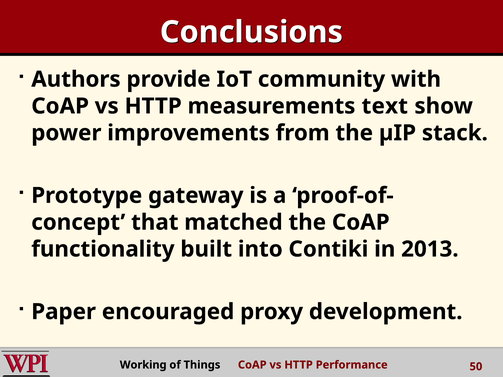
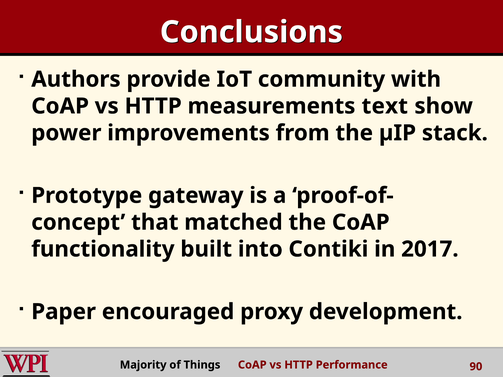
2013: 2013 -> 2017 (430, 249)
Working: Working -> Majority (143, 365)
50: 50 -> 90 (476, 367)
